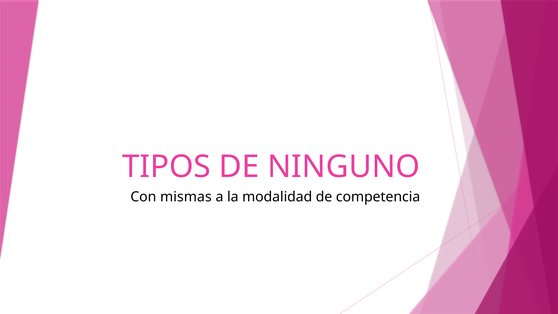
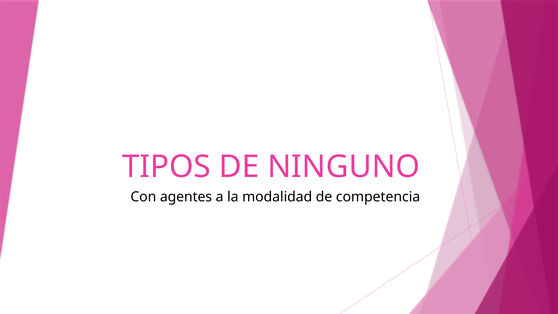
mismas: mismas -> agentes (186, 197)
